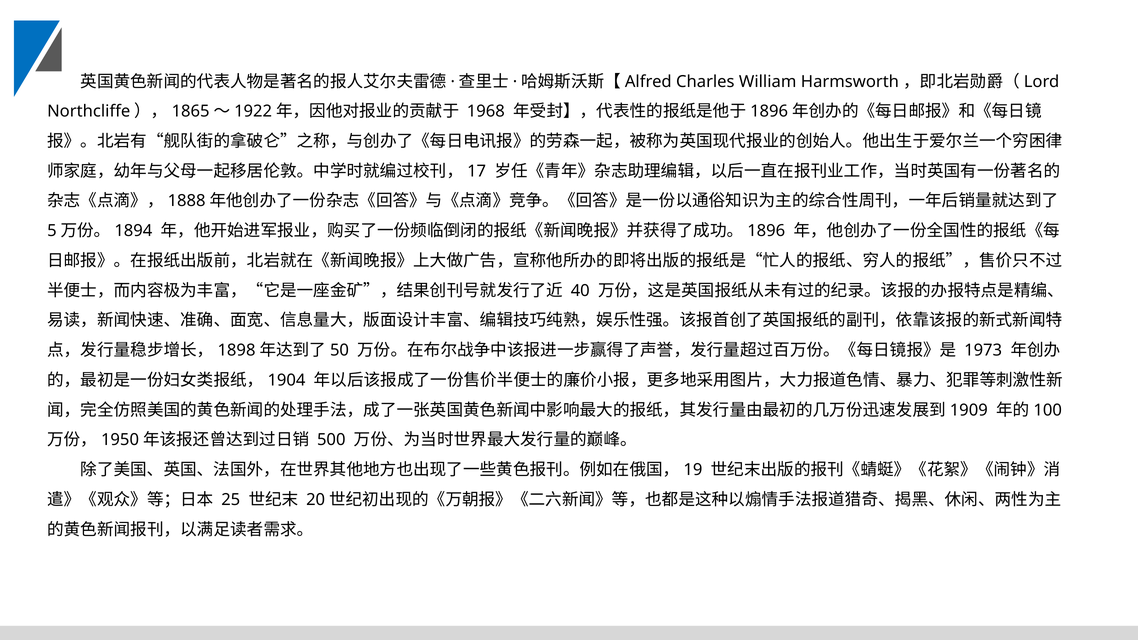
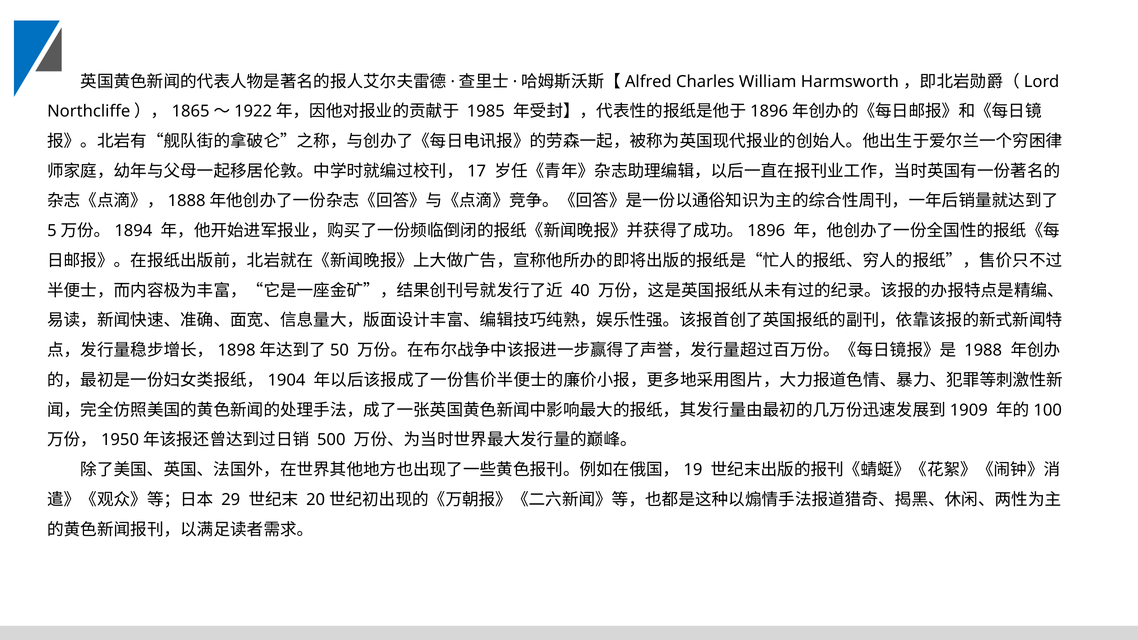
1968: 1968 -> 1985 (486, 111)
1973: 1973 -> 1988 (983, 350)
25: 25 -> 29 (231, 500)
